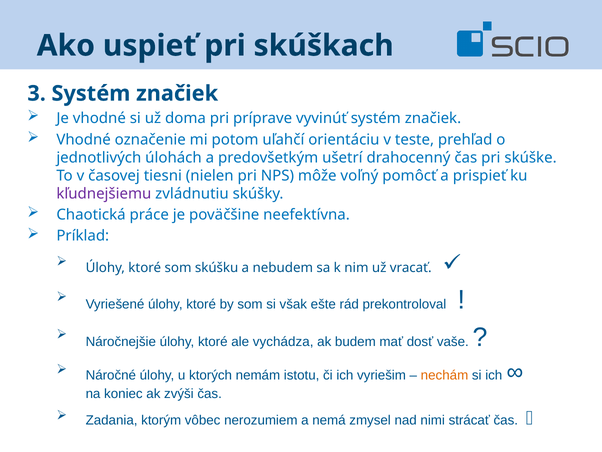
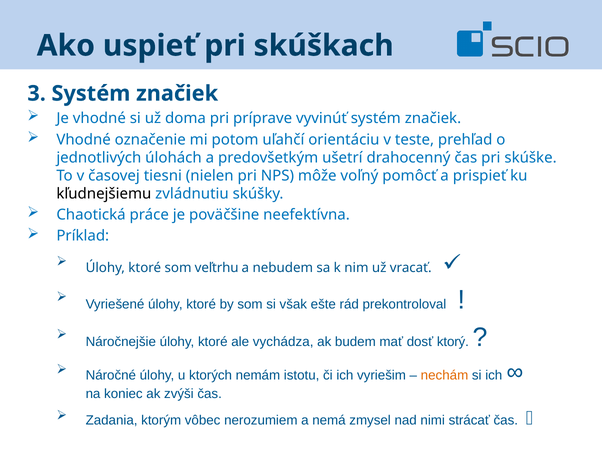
kľudnejšiemu colour: purple -> black (104, 194)
skúšku: skúšku -> veľtrhu (217, 267)
vaše: vaše -> ktorý (453, 342)
